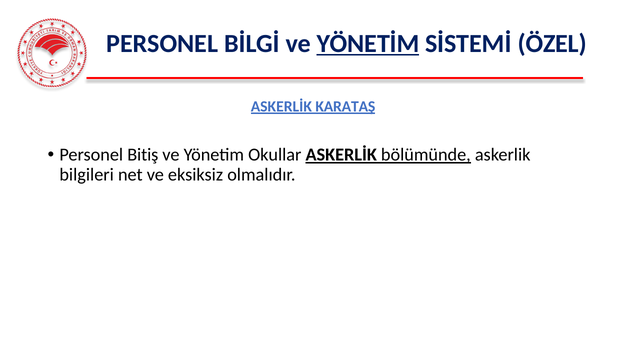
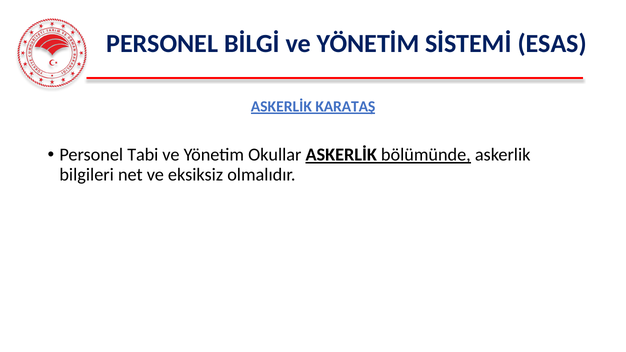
YÖNETİM underline: present -> none (368, 44)
ÖZEL: ÖZEL -> ESAS (552, 44)
Bitiş: Bitiş -> Tabi (143, 155)
